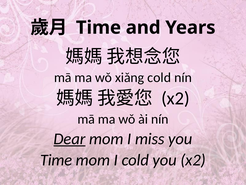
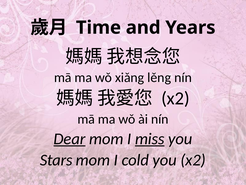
xiǎng cold: cold -> lěng (159, 77)
miss underline: none -> present (150, 139)
Time: Time -> Stars (56, 160)
